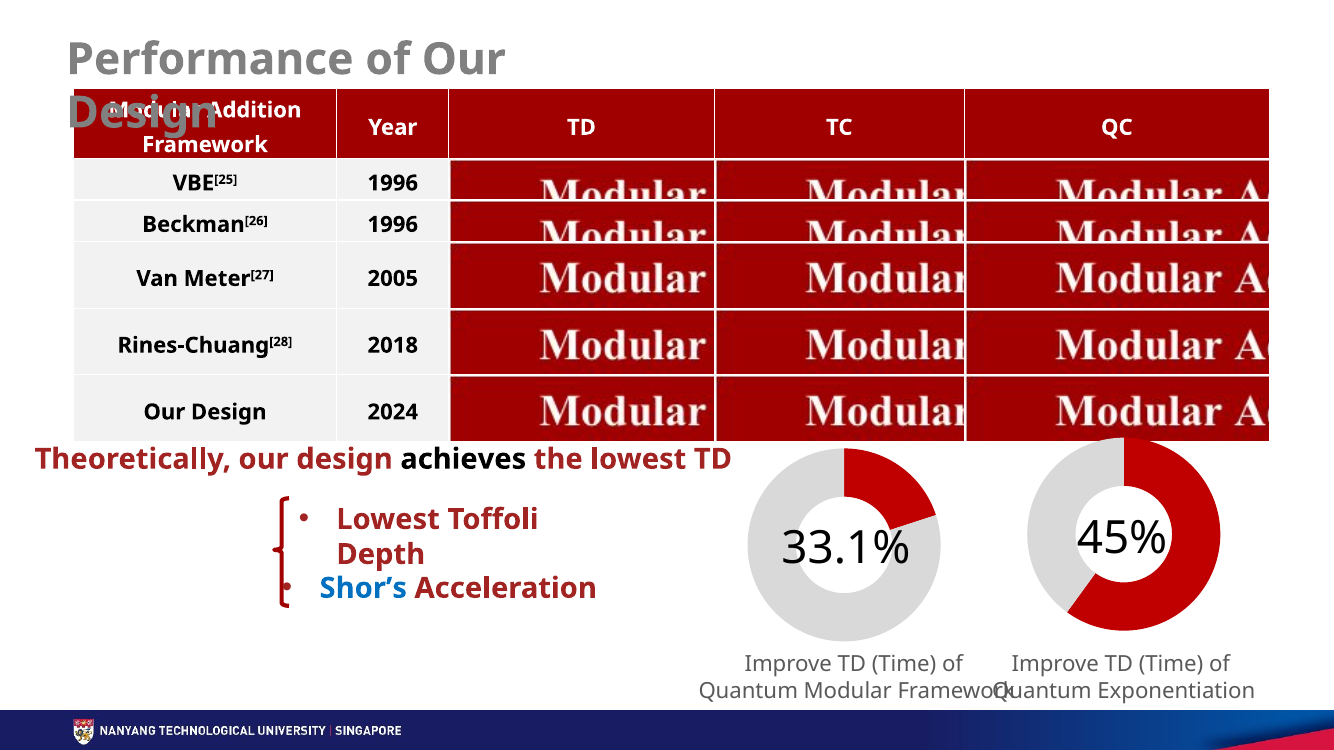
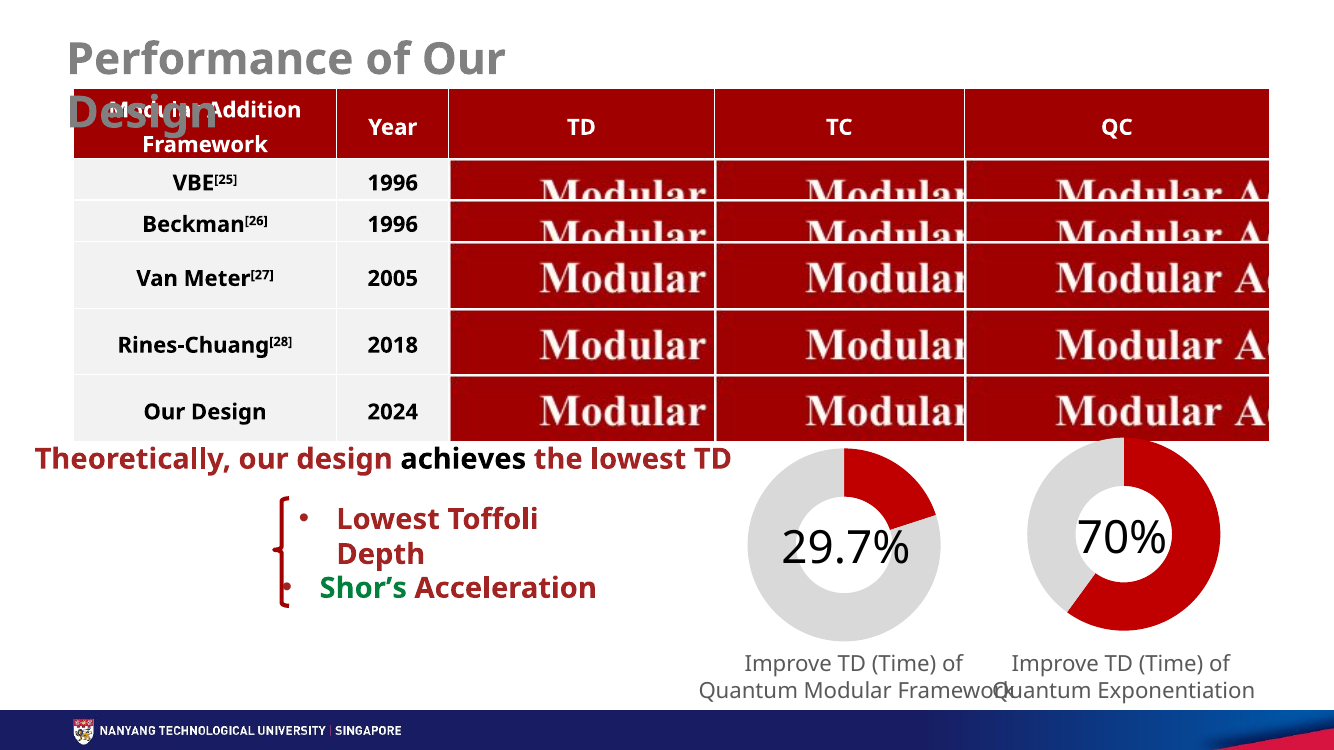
45%: 45% -> 70% (1122, 539)
33.1%: 33.1% -> 29.7% (846, 549)
Shor’s colour: blue -> green (363, 588)
